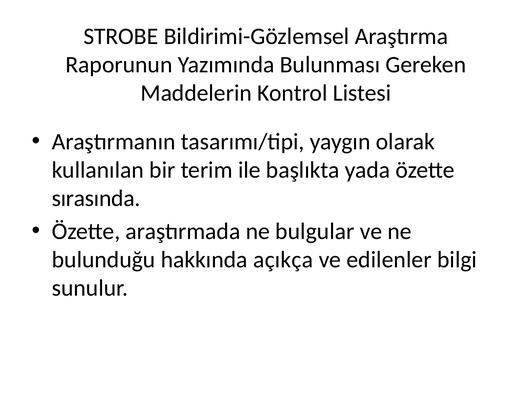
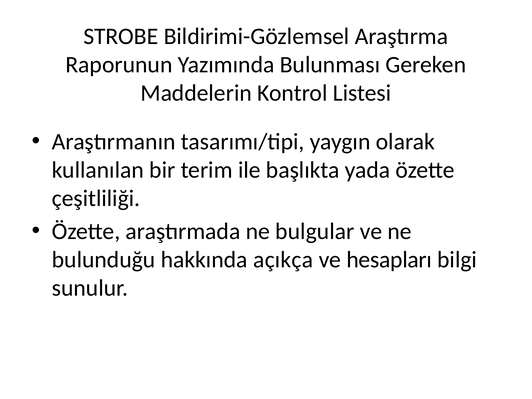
sırasında: sırasında -> çeşitliliği (96, 198)
edilenler: edilenler -> hesapları (389, 260)
